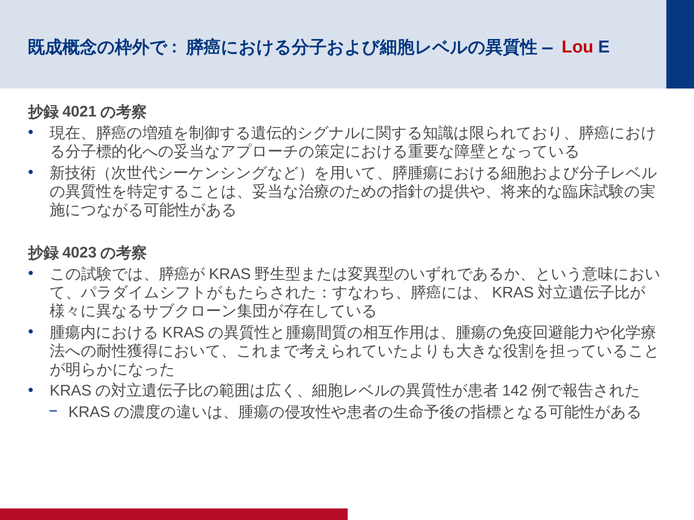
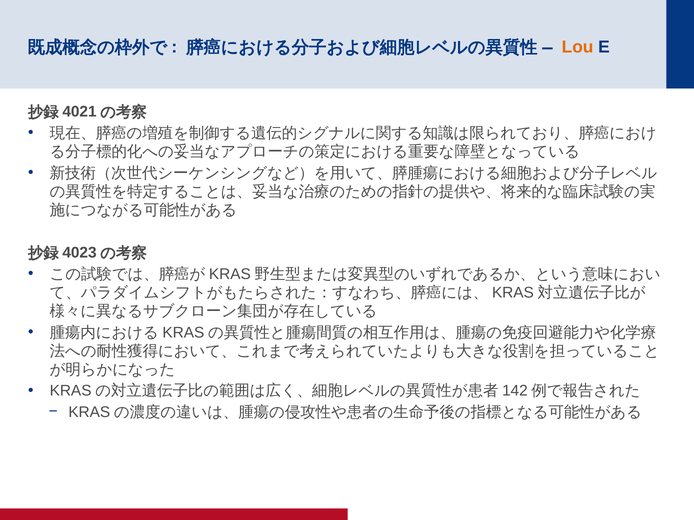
Lou colour: red -> orange (578, 47)
